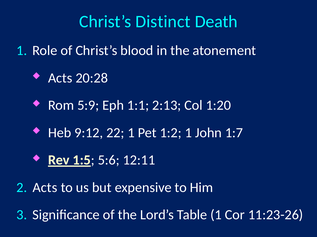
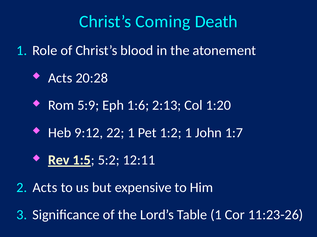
Distinct: Distinct -> Coming (163, 22)
1:1: 1:1 -> 1:6 (138, 106)
5:6: 5:6 -> 5:2 (109, 161)
